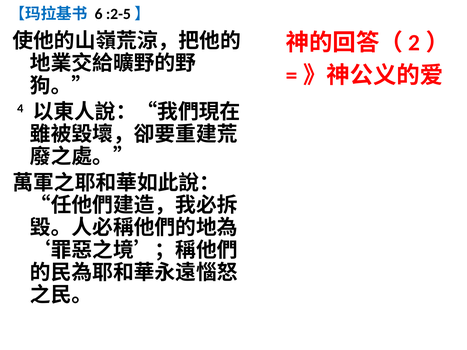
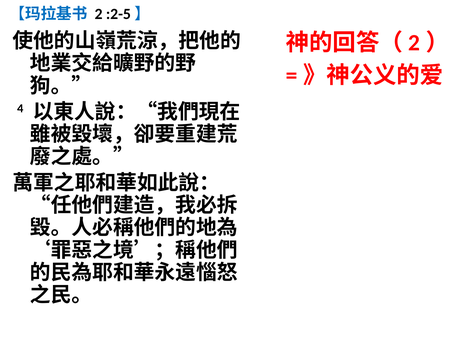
6: 6 -> 2 (99, 14)
